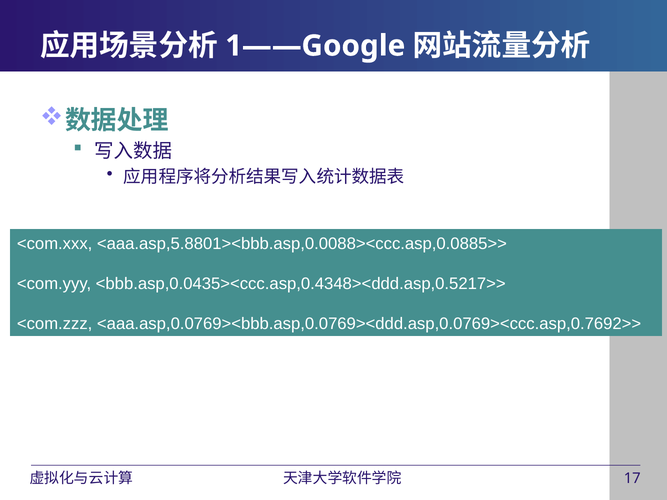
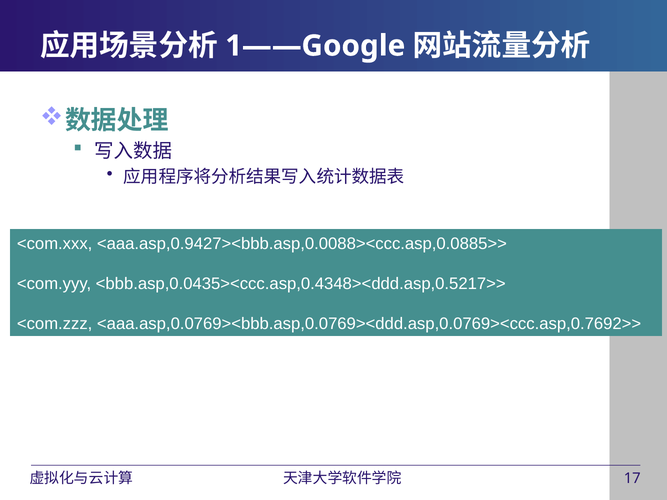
<aaa.asp,5.8801><bbb.asp,0.0088><ccc.asp,0.0885>>: <aaa.asp,5.8801><bbb.asp,0.0088><ccc.asp,0.0885>> -> <aaa.asp,0.9427><bbb.asp,0.0088><ccc.asp,0.0885>> (302, 244)
